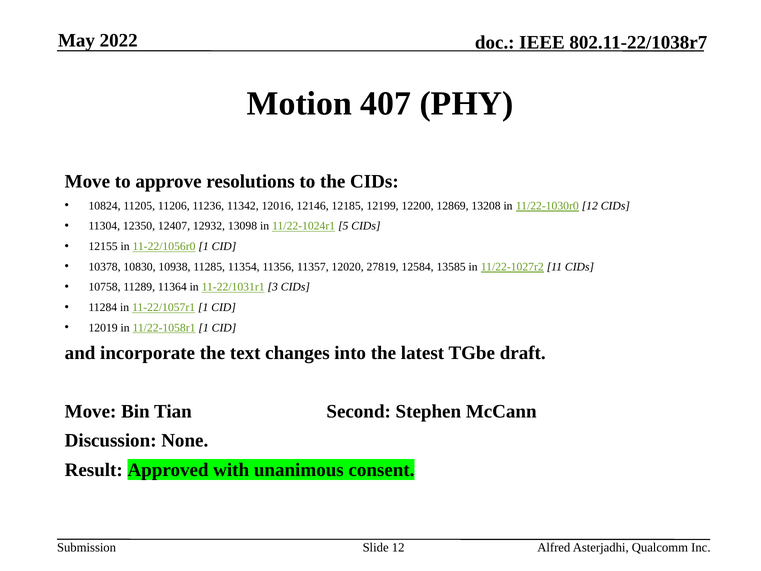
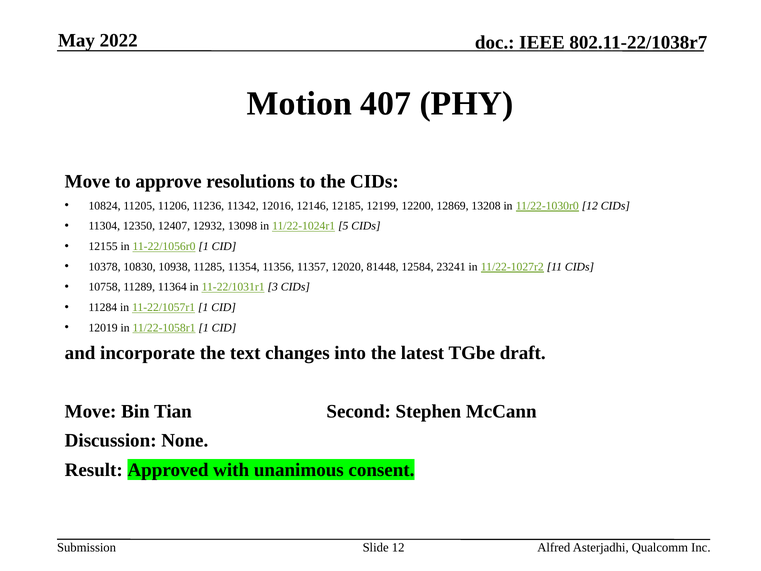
27819: 27819 -> 81448 (383, 267)
13585: 13585 -> 23241 (451, 267)
